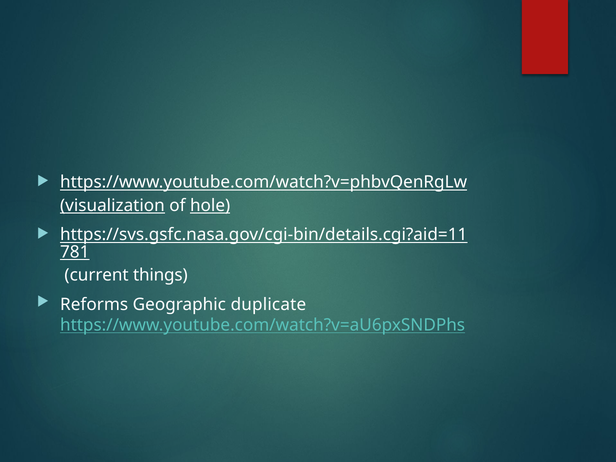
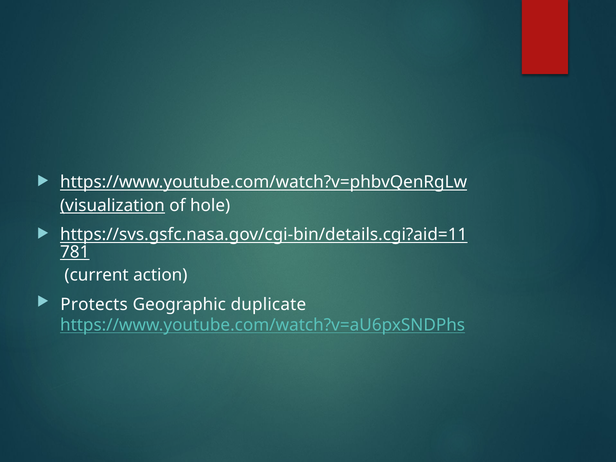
hole underline: present -> none (210, 206)
things: things -> action (160, 275)
Reforms: Reforms -> Protects (94, 304)
